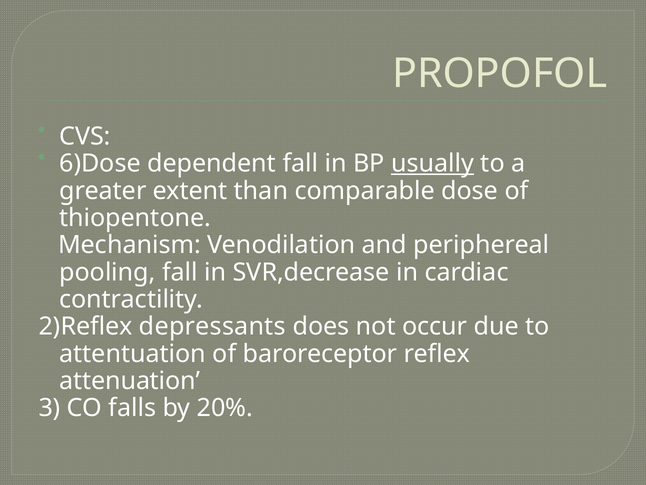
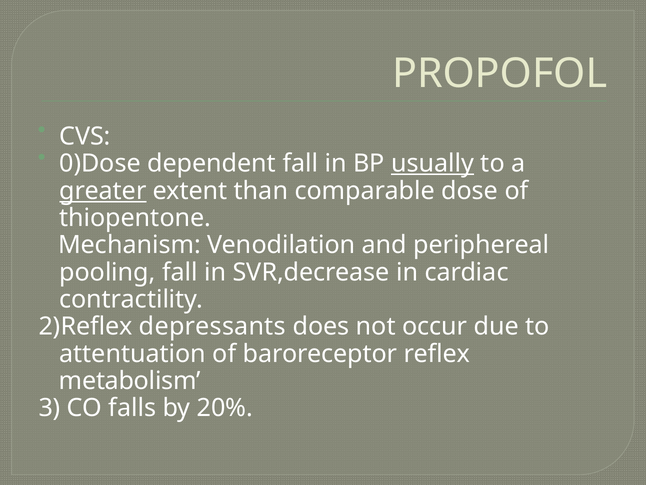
6)Dose: 6)Dose -> 0)Dose (100, 163)
greater underline: none -> present (103, 191)
attenuation: attenuation -> metabolism (130, 381)
